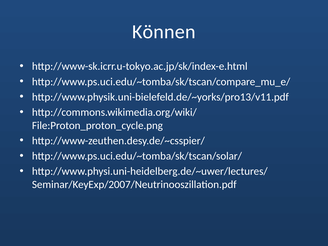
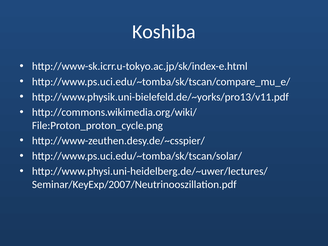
Können: Können -> Koshiba (164, 32)
